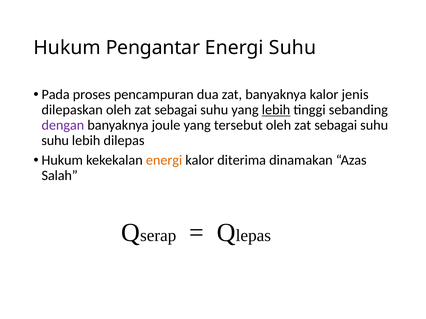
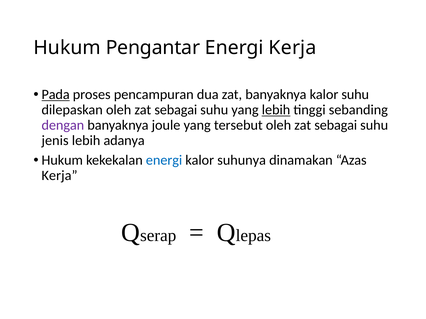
Energi Suhu: Suhu -> Kerja (293, 48)
Pada underline: none -> present (56, 95)
kalor jenis: jenis -> suhu (355, 95)
suhu: suhu -> jenis (55, 141)
dilepas: dilepas -> adanya (124, 141)
energi colour: orange -> blue (164, 161)
diterima: diterima -> suhunya (242, 161)
Salah: Salah -> Kerja (60, 176)
